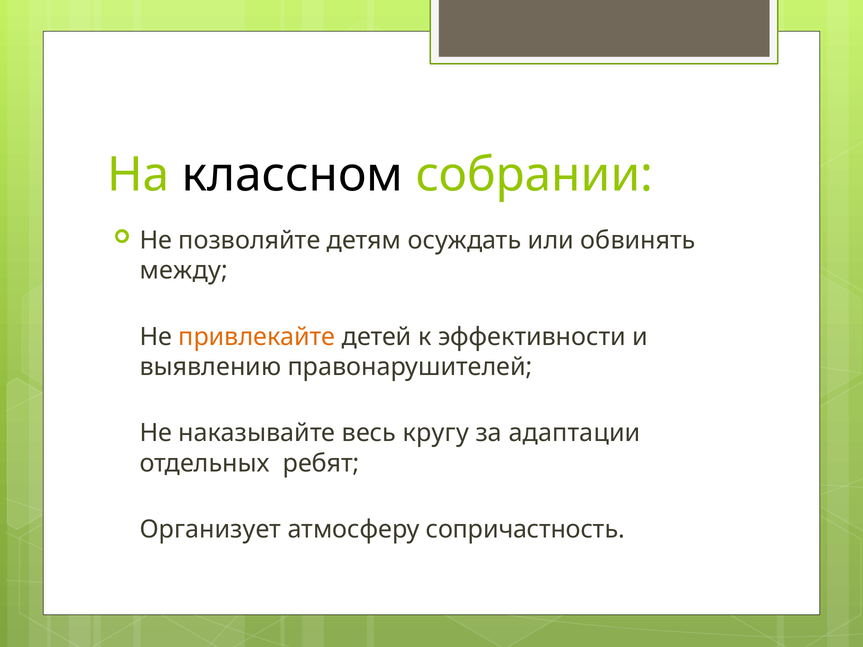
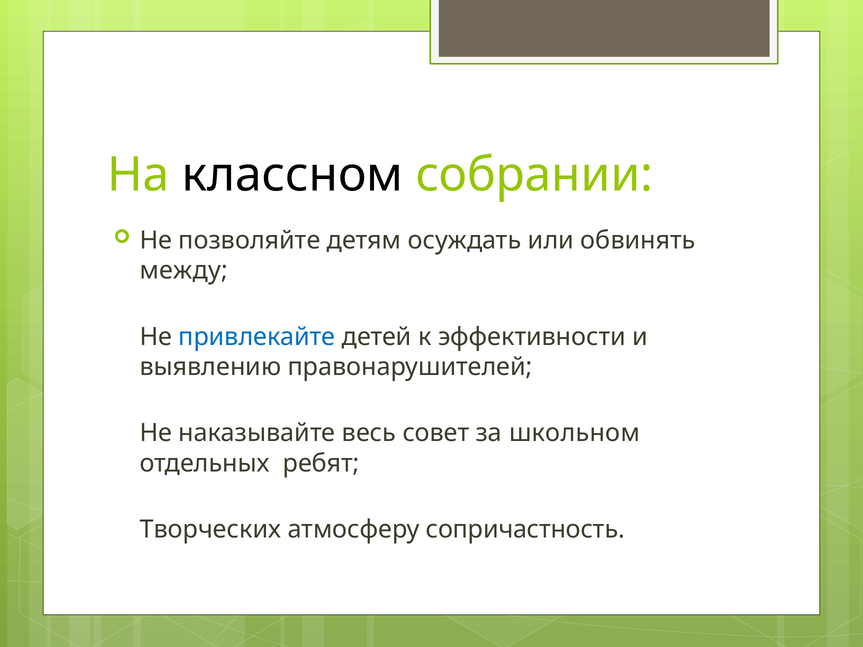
привлекайте colour: orange -> blue (257, 337)
кругу: кругу -> совет (436, 433)
адаптации: адаптации -> школьном (574, 433)
Организует: Организует -> Творческих (210, 530)
